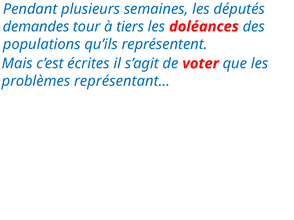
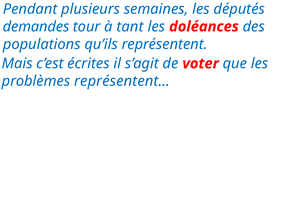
tiers: tiers -> tant (130, 27)
représentant…: représentant… -> représentent… (122, 81)
